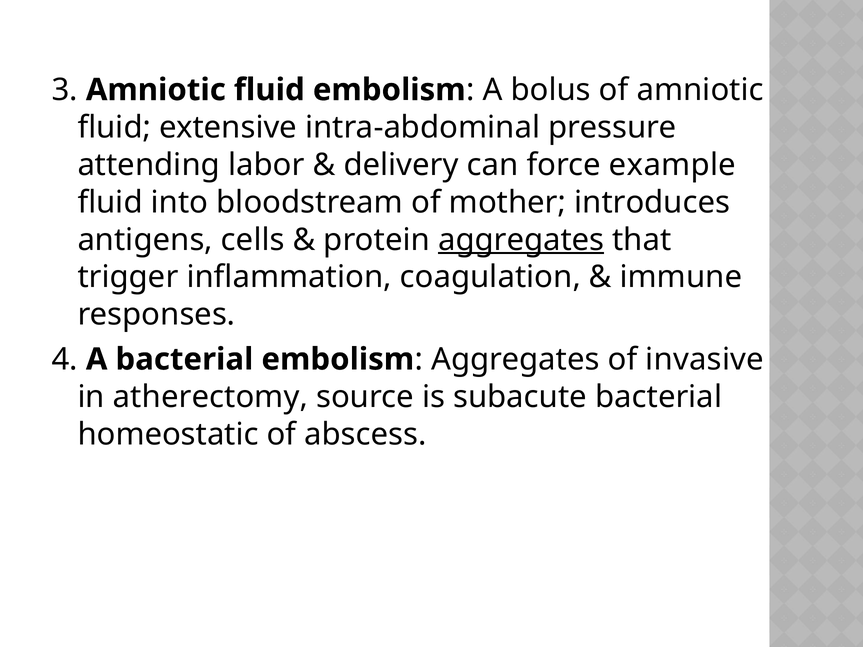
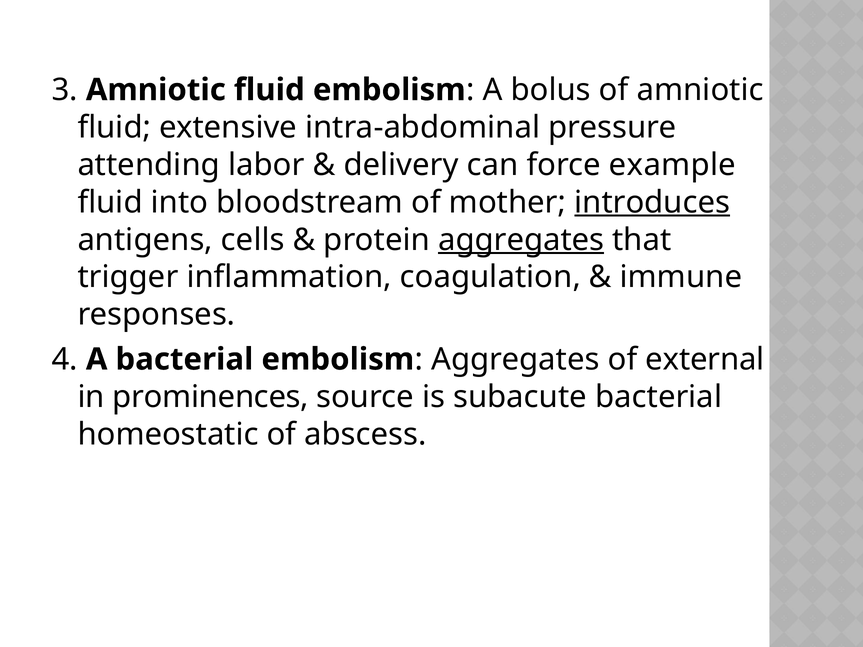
introduces underline: none -> present (652, 202)
invasive: invasive -> external (705, 359)
atherectomy: atherectomy -> prominences (211, 397)
